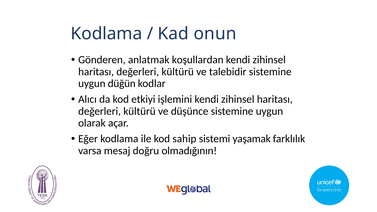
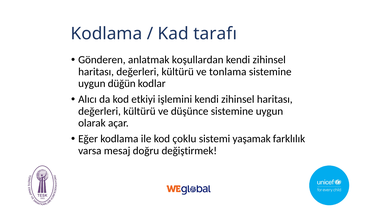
onun: onun -> tarafı (215, 34)
talebidir: talebidir -> tonlama (228, 72)
sahip: sahip -> çoklu (184, 139)
olmadığının: olmadığının -> değiştirmek (189, 151)
